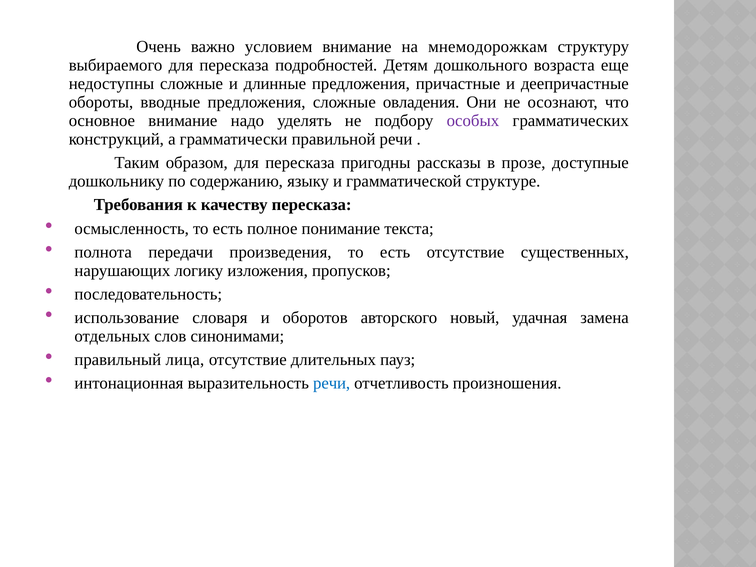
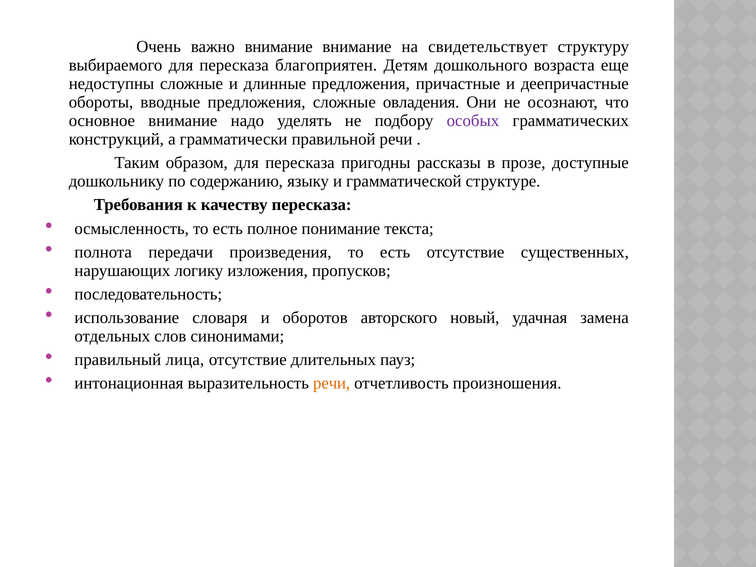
важно условием: условием -> внимание (279, 47)
мнемодорожкам: мнемодорожкам -> свидетельствует (488, 47)
подробностей: подробностей -> благоприятен (326, 65)
речи colour: blue -> orange (332, 383)
